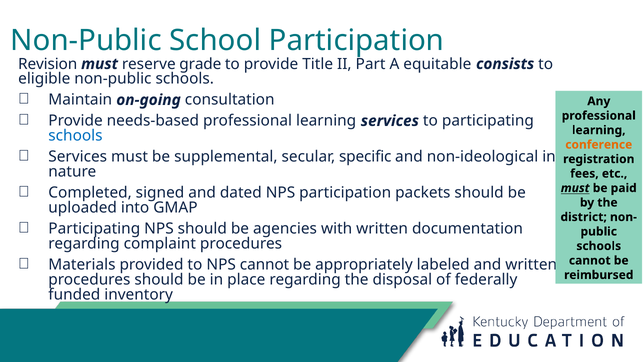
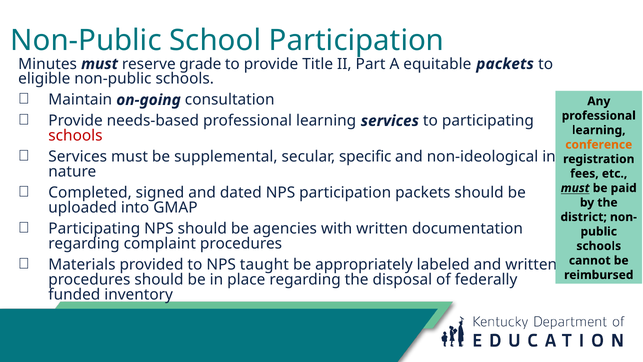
Revision: Revision -> Minutes (48, 64)
equitable consists: consists -> packets (505, 64)
schools colour: blue -> red (75, 136)
NPS cannot: cannot -> taught (264, 265)
